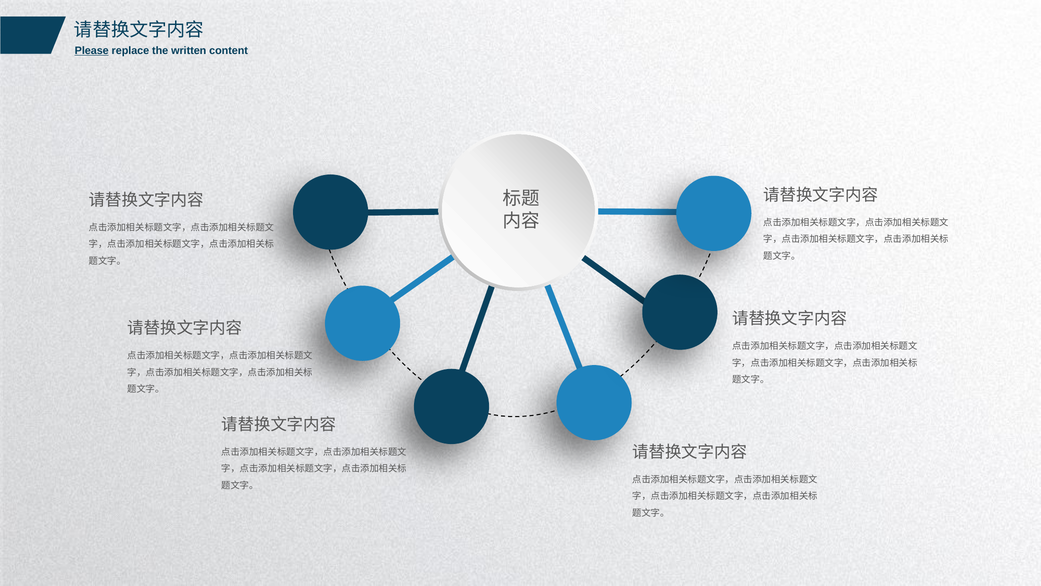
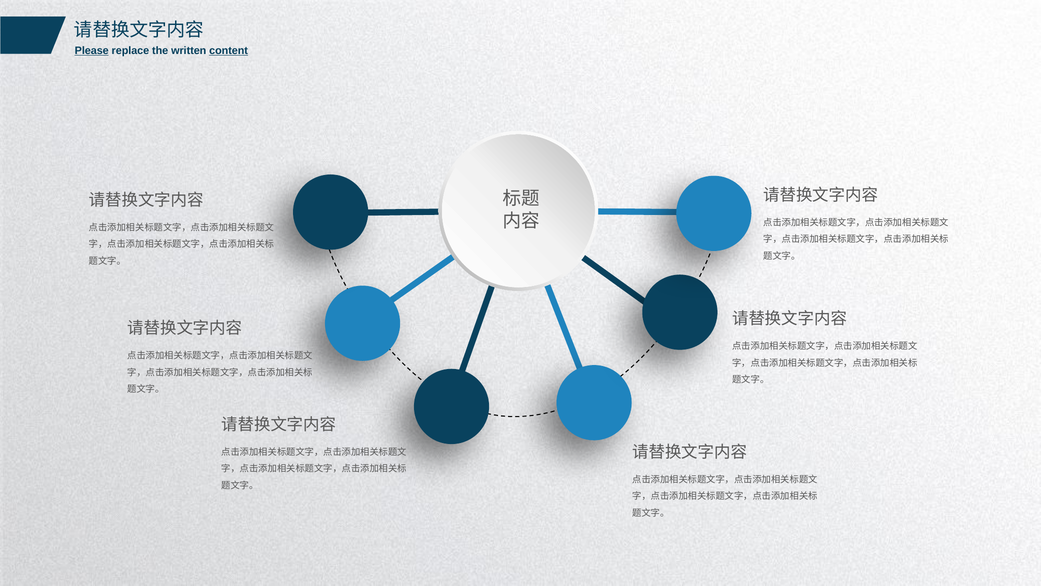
content underline: none -> present (229, 51)
